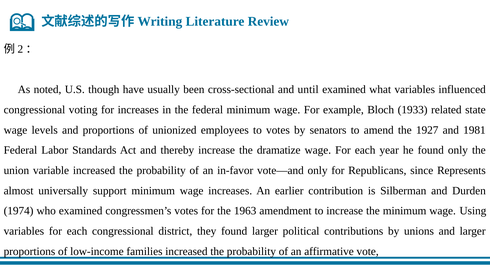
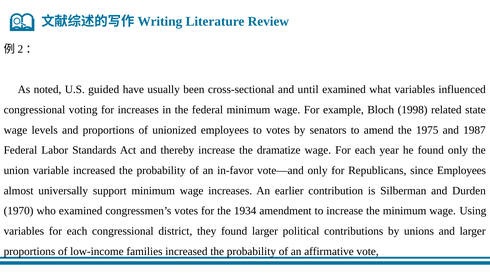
though: though -> guided (104, 89)
1933: 1933 -> 1998 (413, 110)
1927: 1927 -> 1975 (427, 130)
1981: 1981 -> 1987 (474, 130)
since Represents: Represents -> Employees (461, 170)
1974: 1974 -> 1970 (19, 211)
1963: 1963 -> 1934 (245, 211)
